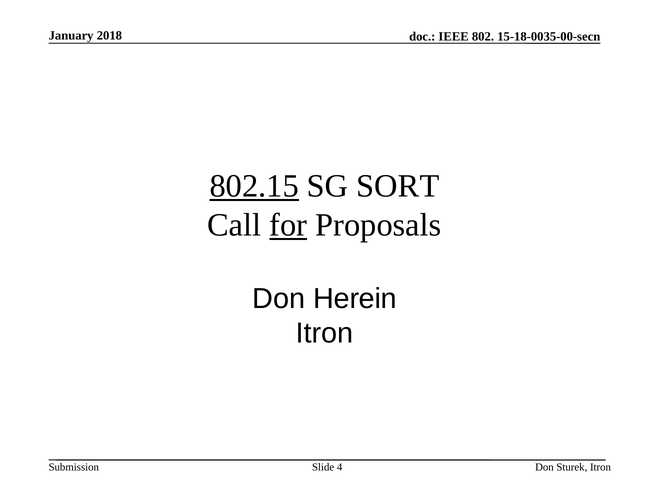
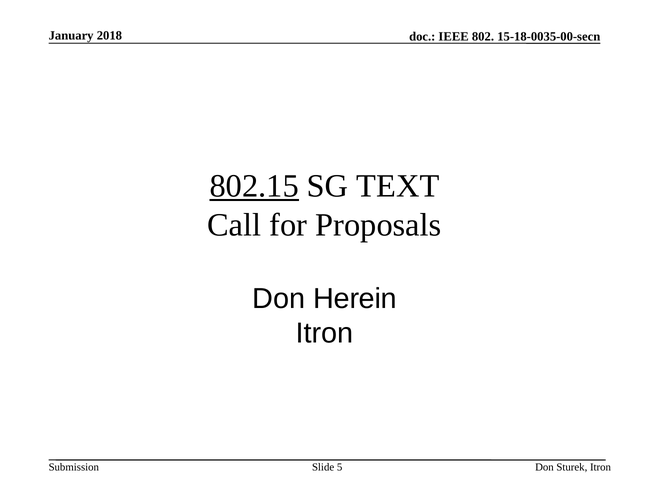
SORT: SORT -> TEXT (398, 186)
for underline: present -> none (288, 225)
4: 4 -> 5 (340, 467)
